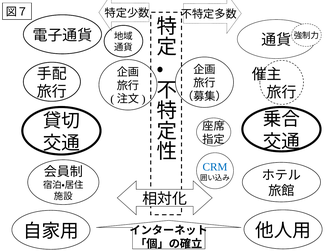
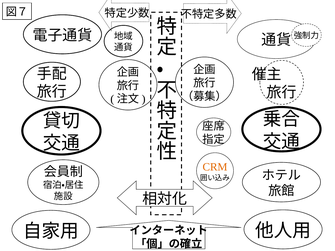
CRM colour: blue -> orange (215, 167)
